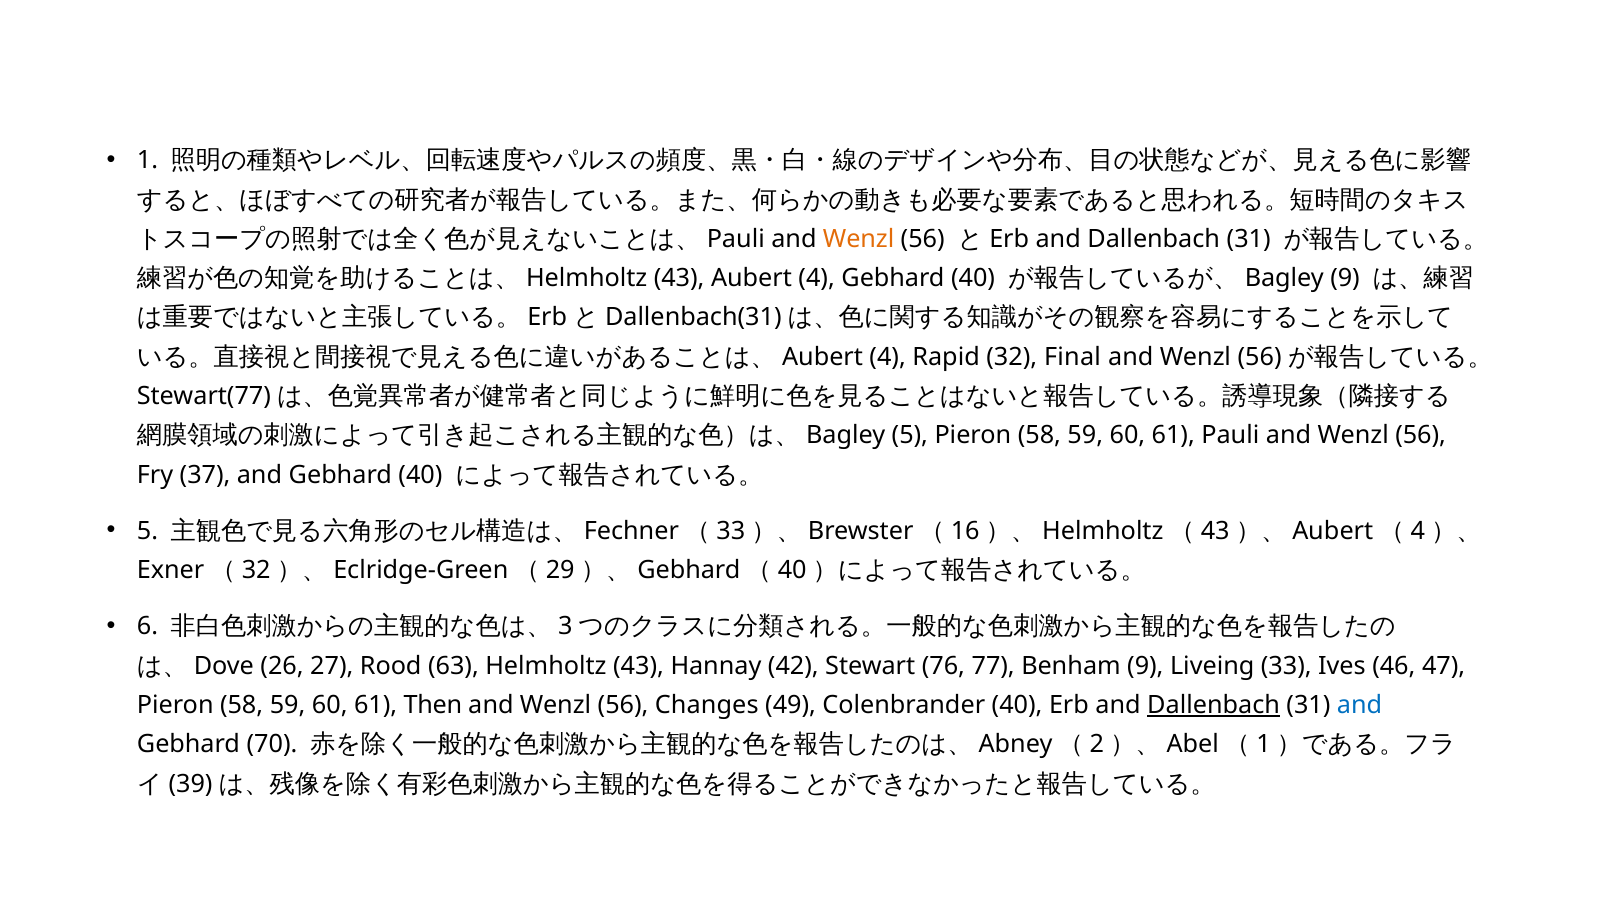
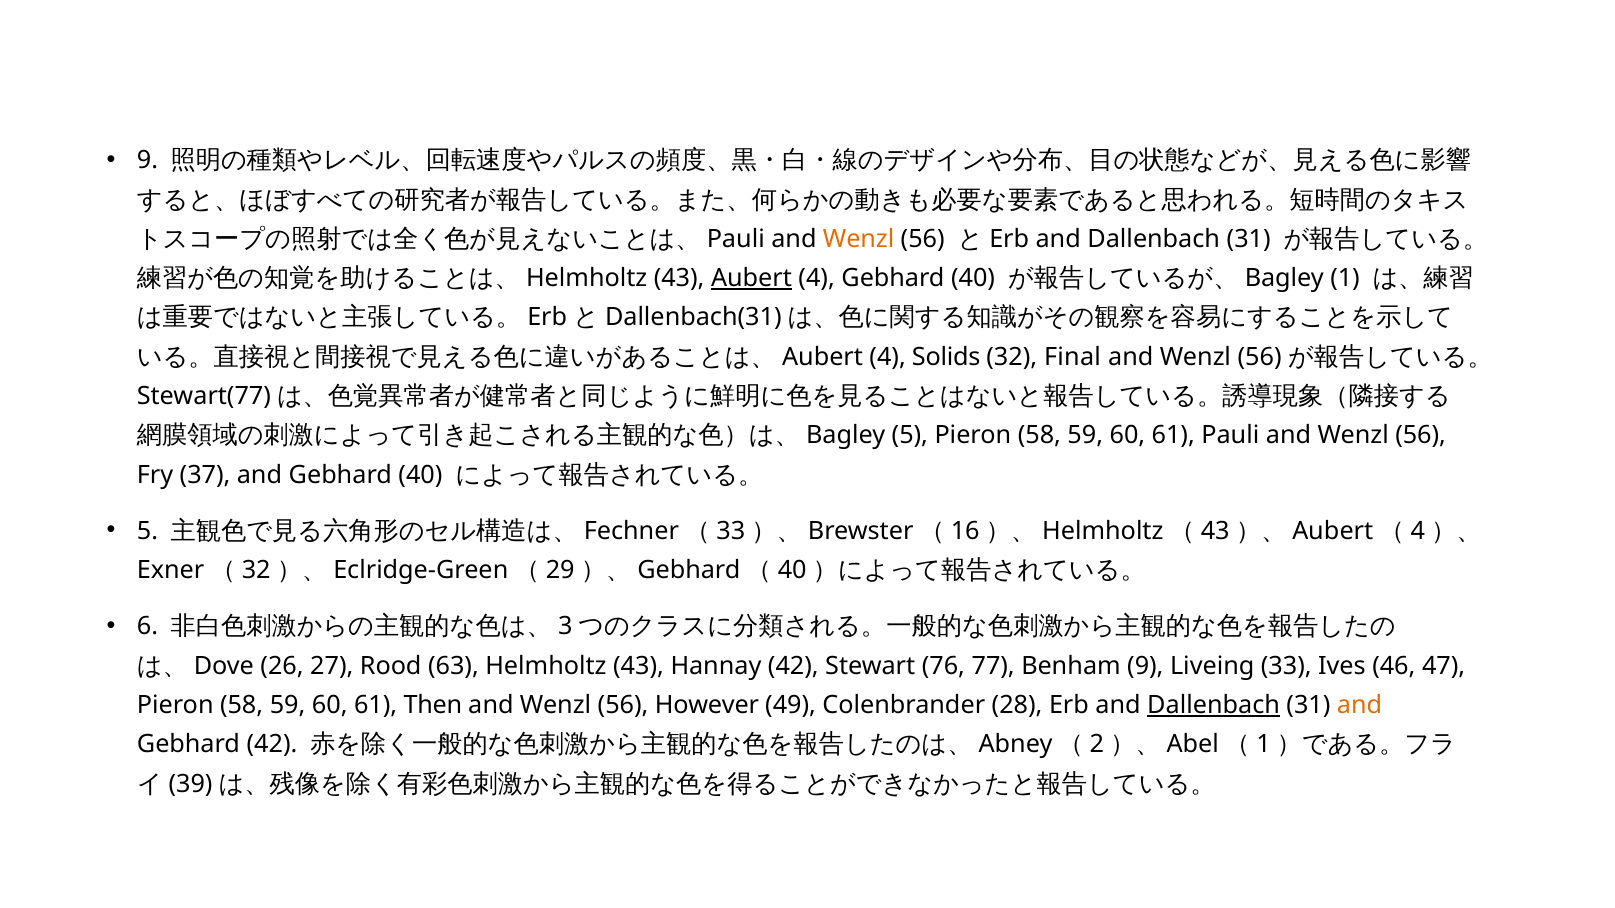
1: 1 -> 9 (147, 160)
Aubert underline: none -> present (751, 278)
9: 9 -> 1 (1345, 278)
Rapid: Rapid -> Solids (946, 357)
Changes: Changes -> However (707, 706)
Colenbrander 40: 40 -> 28 (1017, 706)
and colour: blue -> orange (1360, 706)
Gebhard 70: 70 -> 42 (272, 745)
